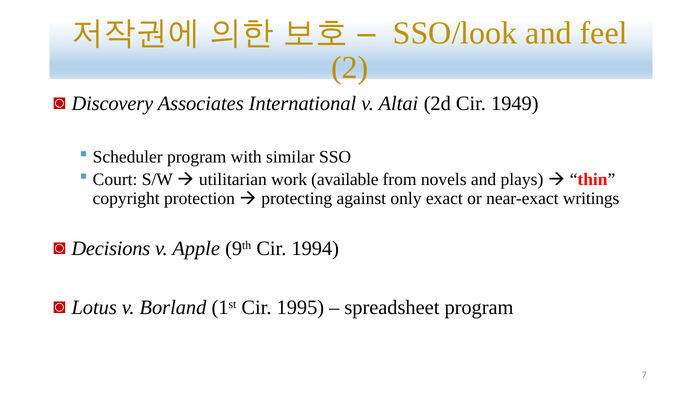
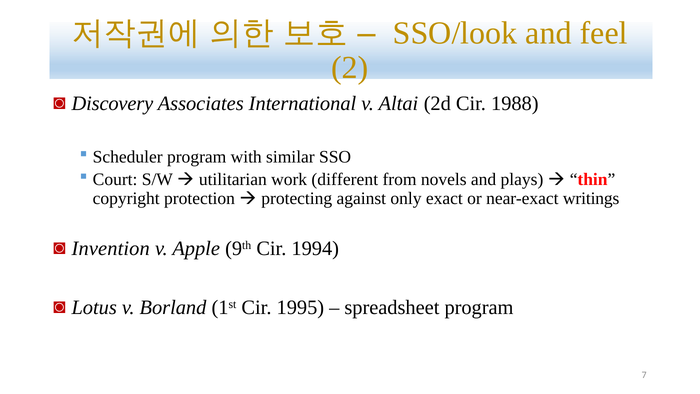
1949: 1949 -> 1988 (515, 103)
available: available -> different (345, 179)
Decisions: Decisions -> Invention (111, 249)
